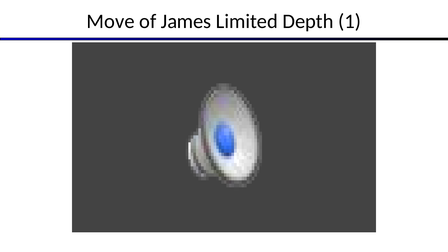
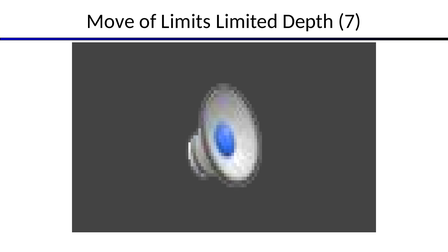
James: James -> Limits (186, 21)
1: 1 -> 7 (350, 21)
